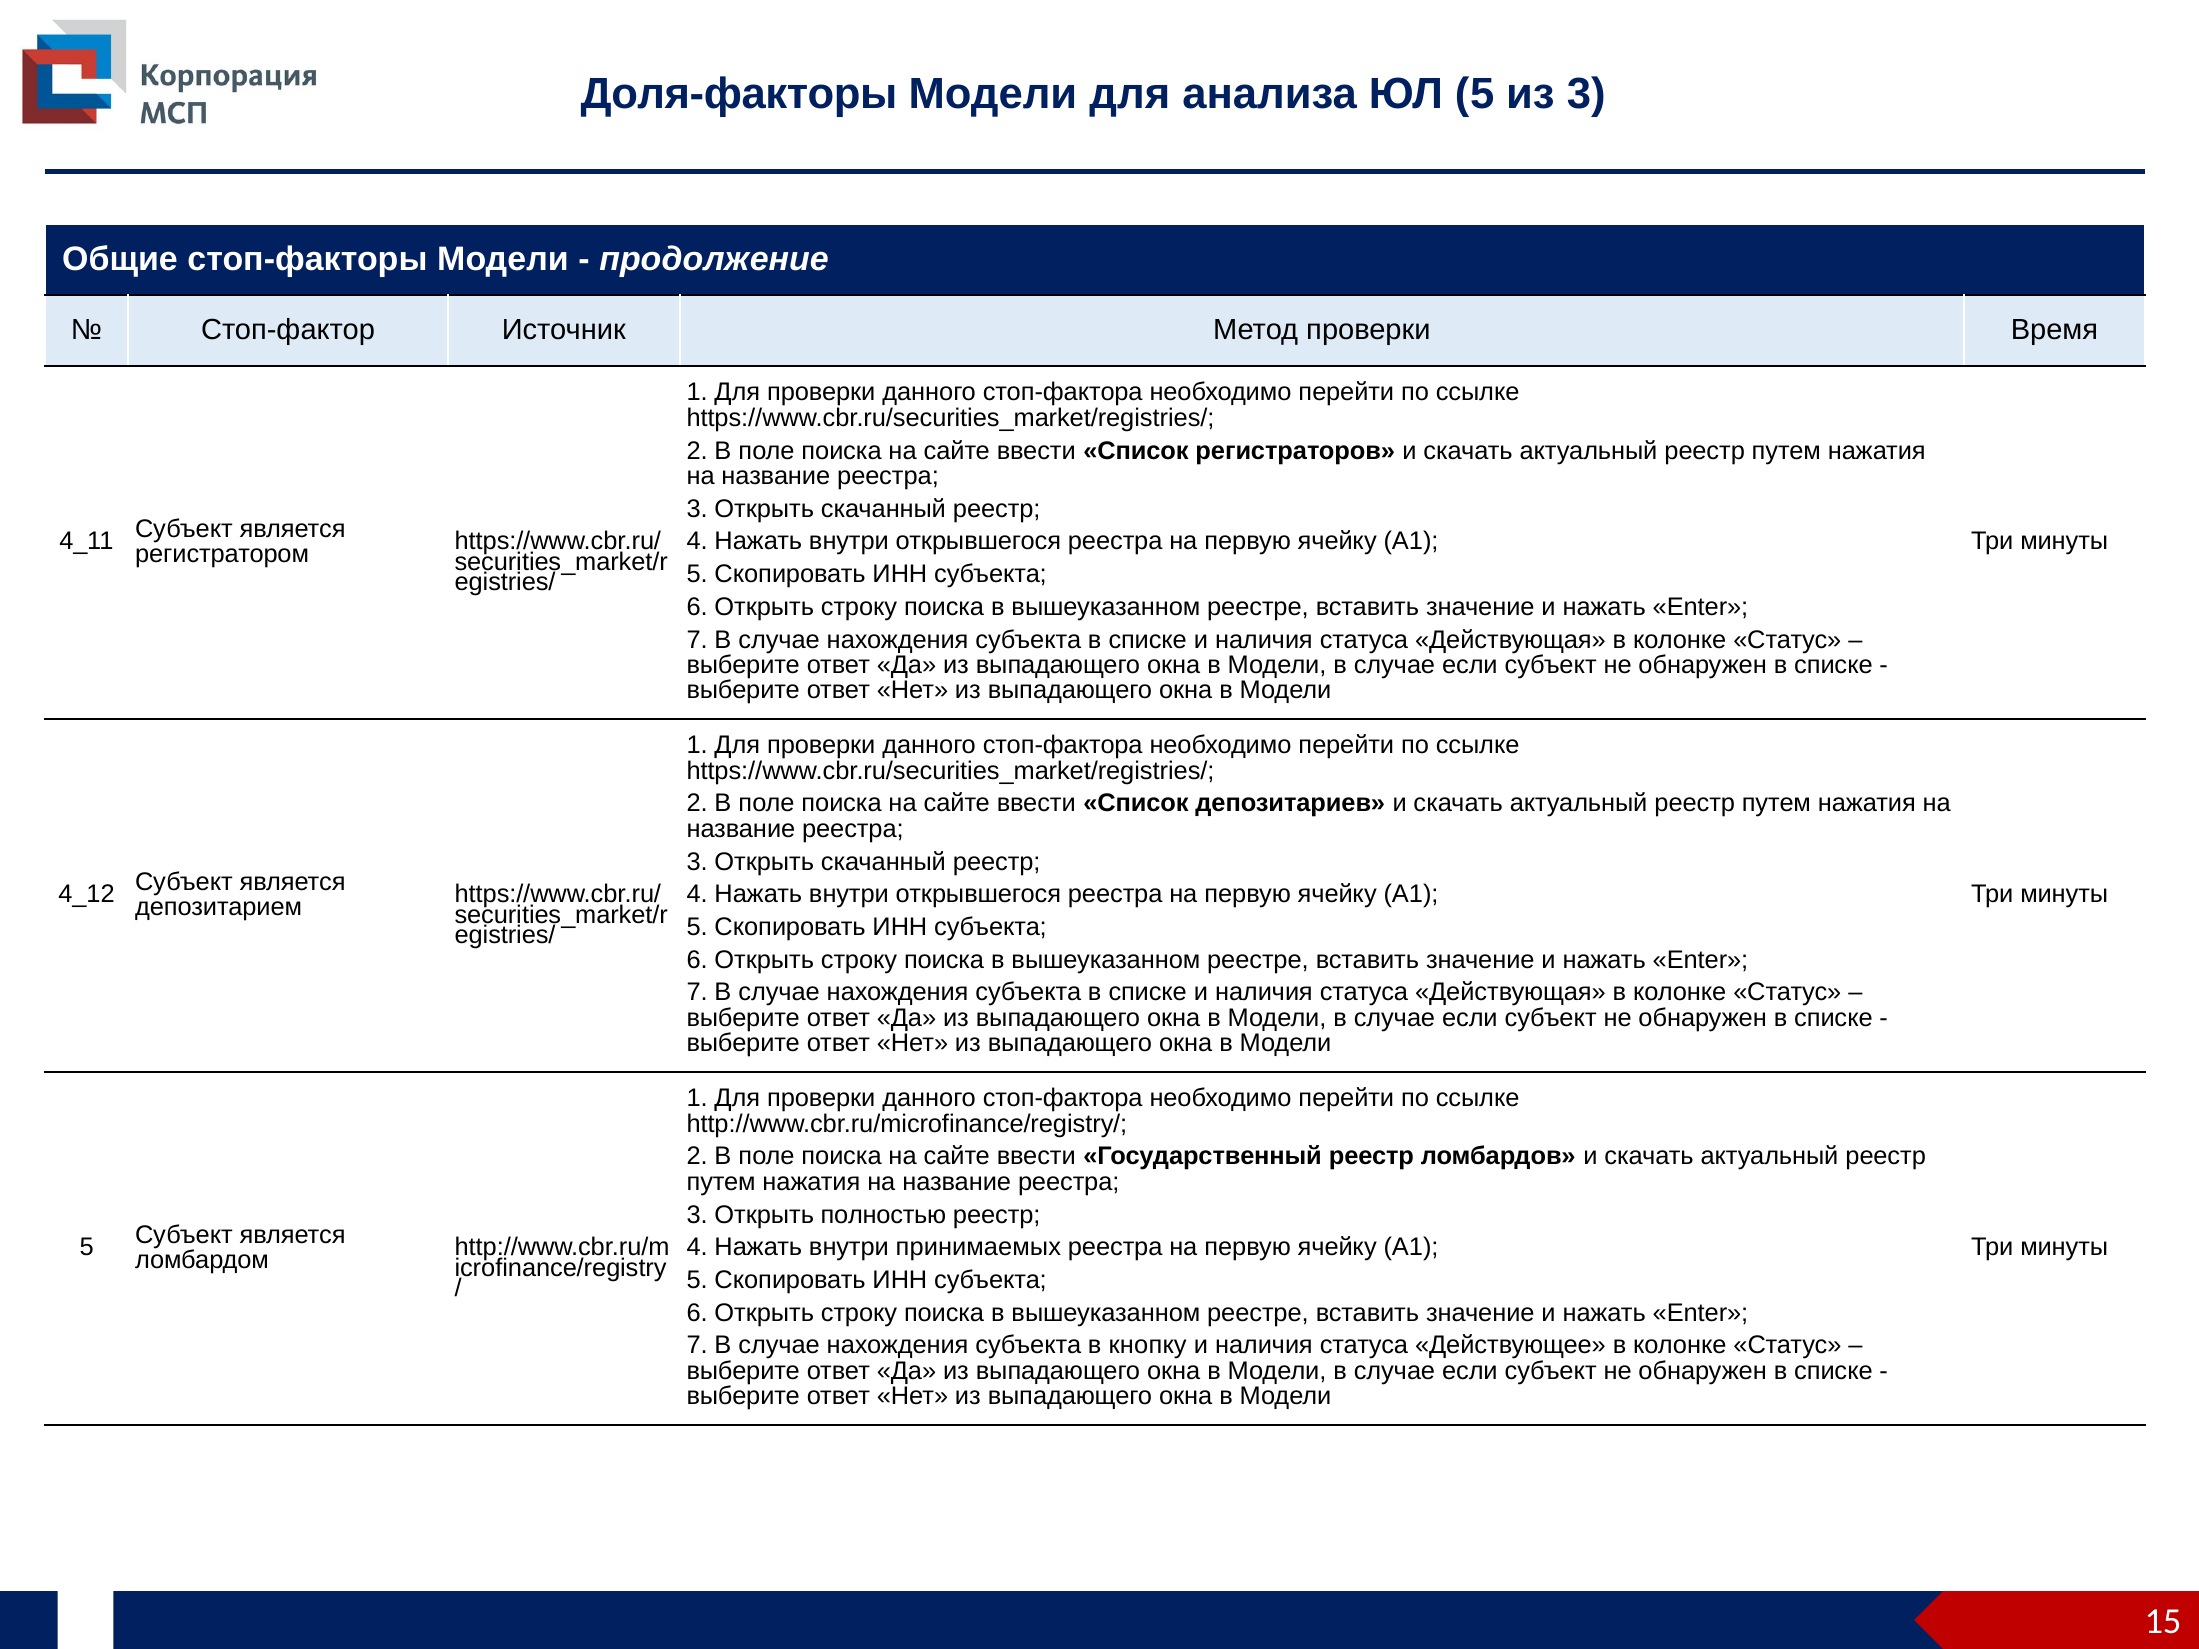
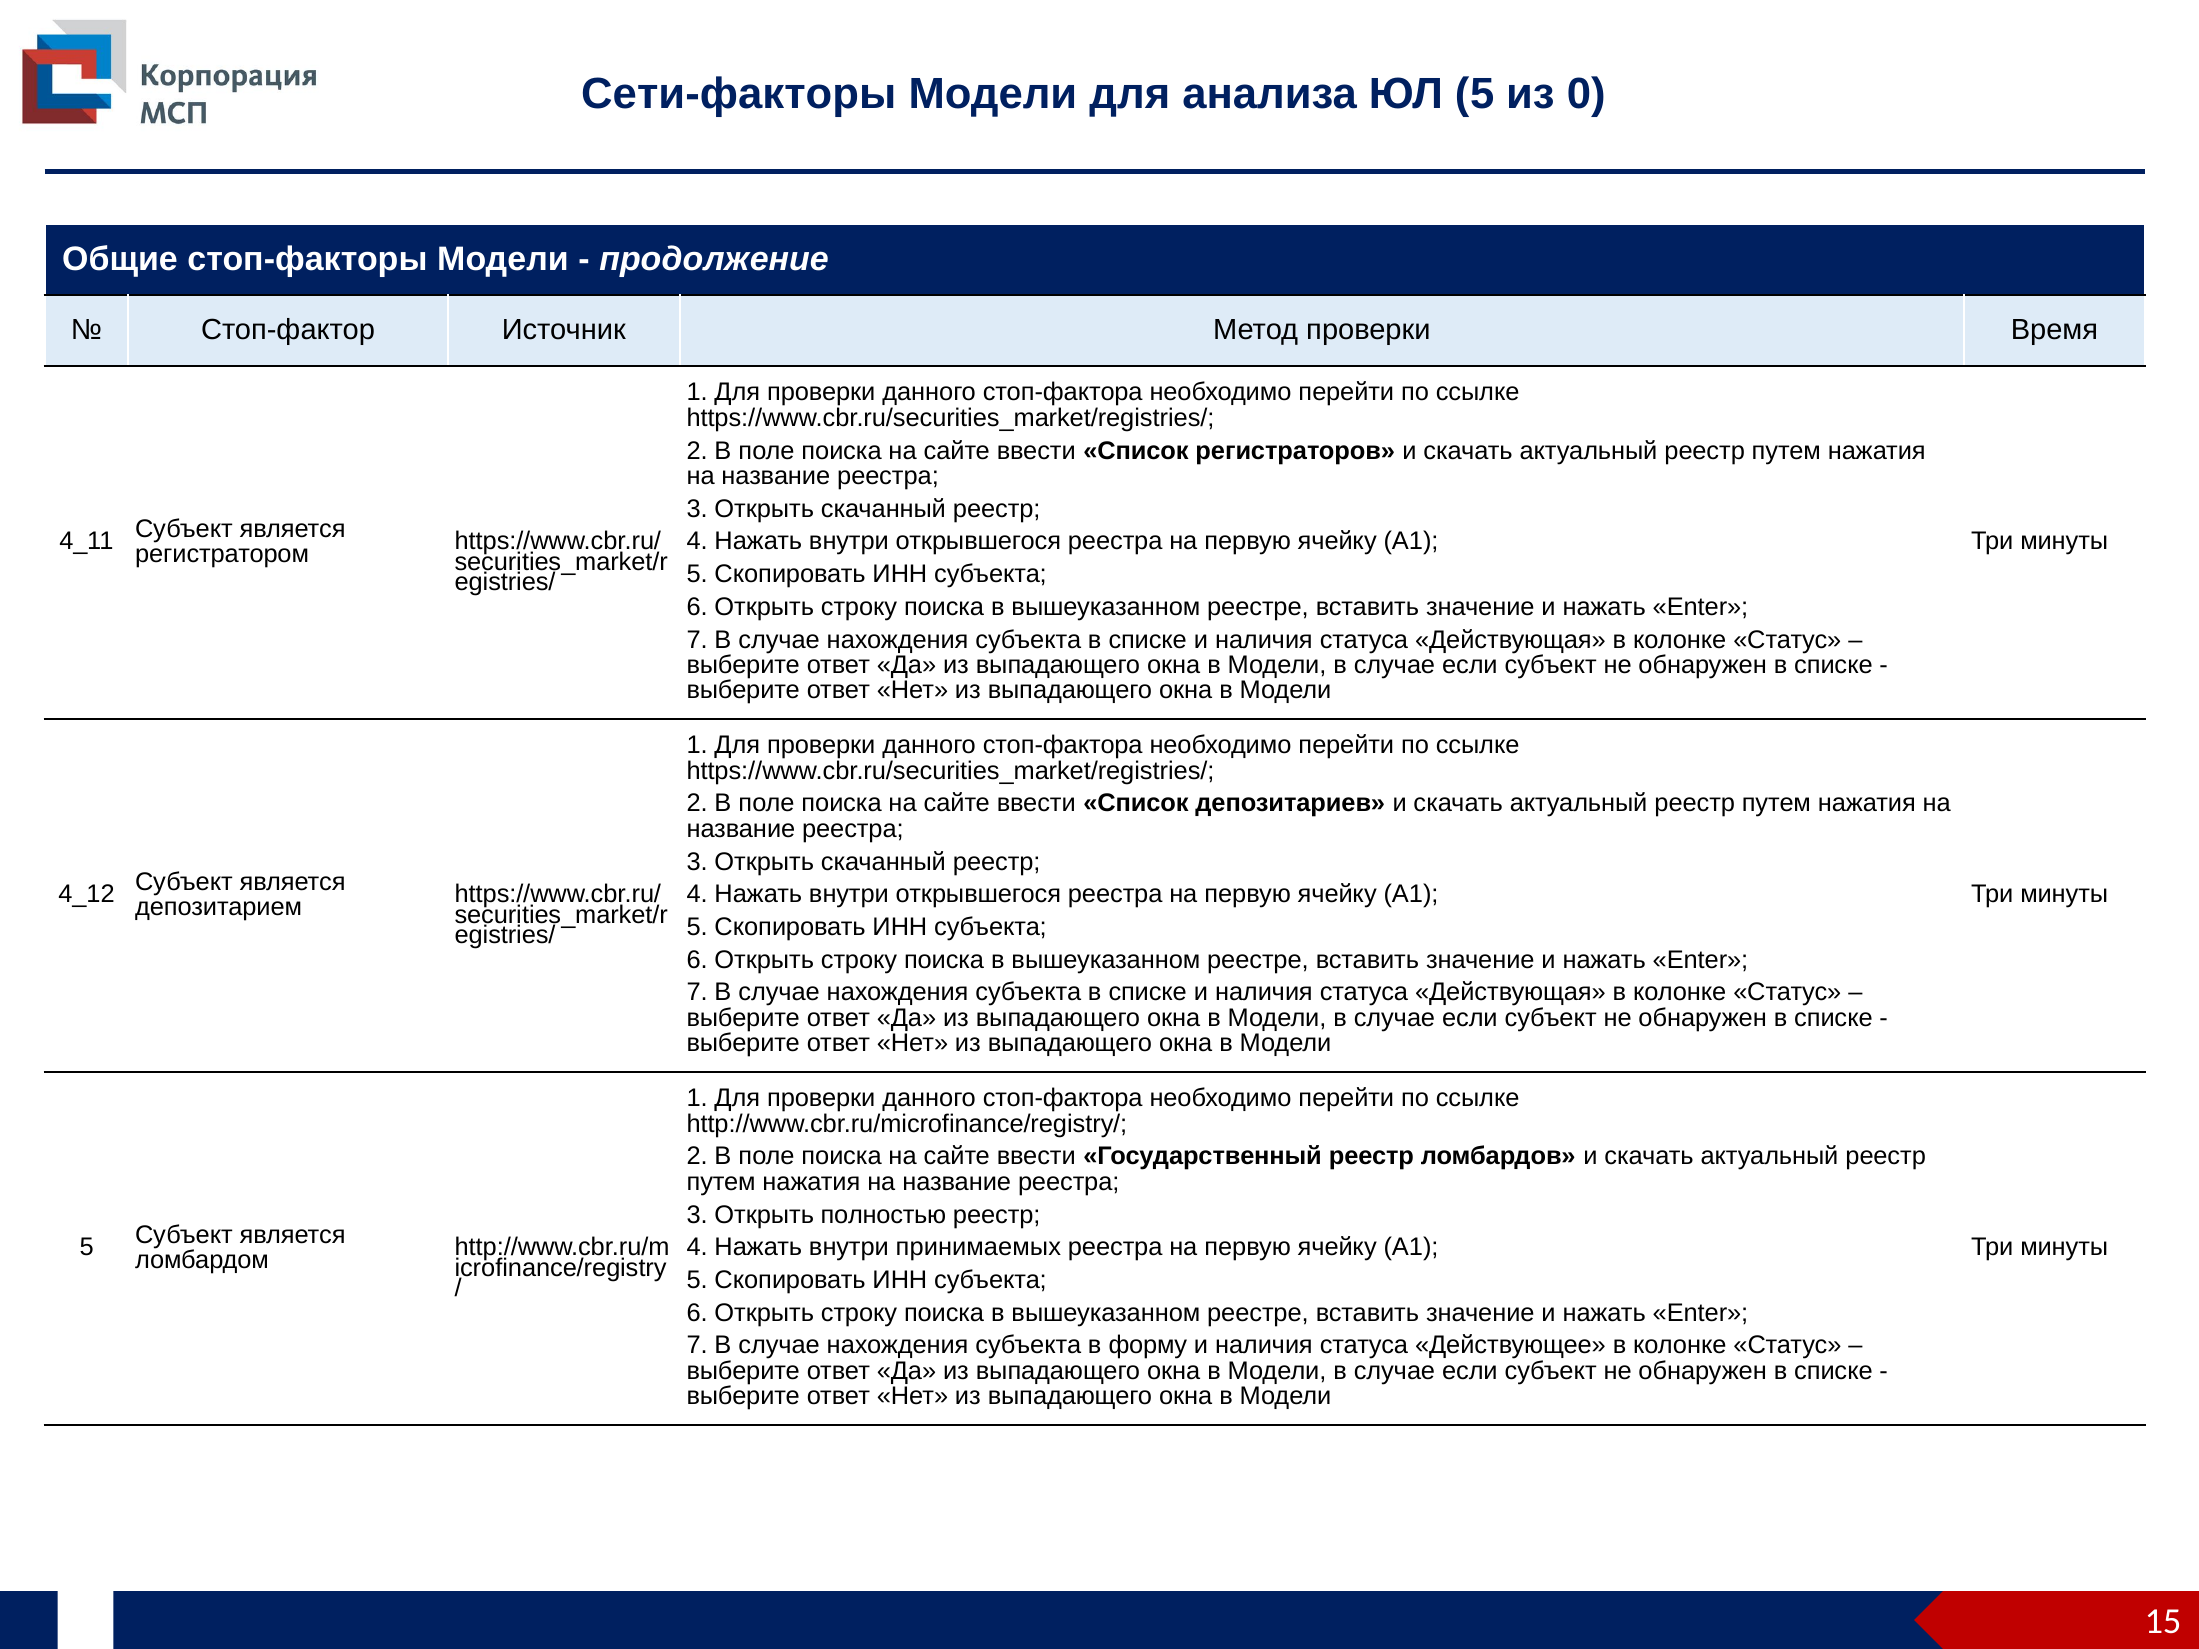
Доля-факторы: Доля-факторы -> Сети-факторы (739, 94)
из 3: 3 -> 0 (1586, 94)
кнопку: кнопку -> форму (1148, 1346)
